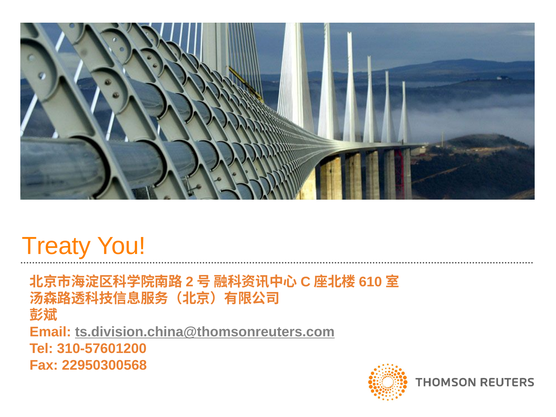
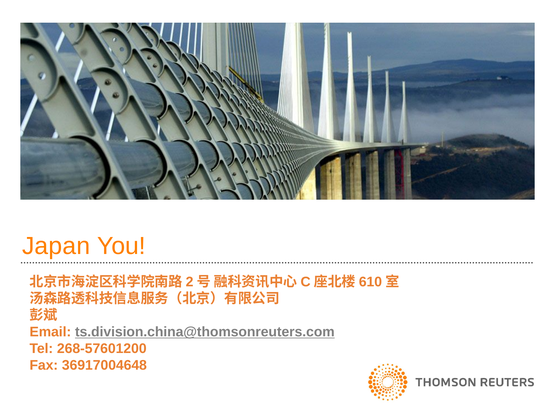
Treaty: Treaty -> Japan (56, 246)
310-57601200: 310-57601200 -> 268-57601200 (102, 349)
22950300568: 22950300568 -> 36917004648 (104, 365)
